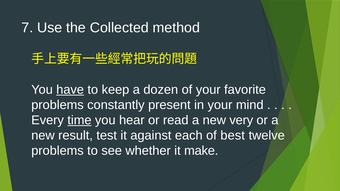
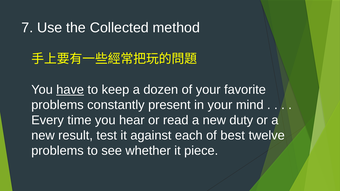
time underline: present -> none (79, 120)
very: very -> duty (241, 120)
make: make -> piece (201, 151)
